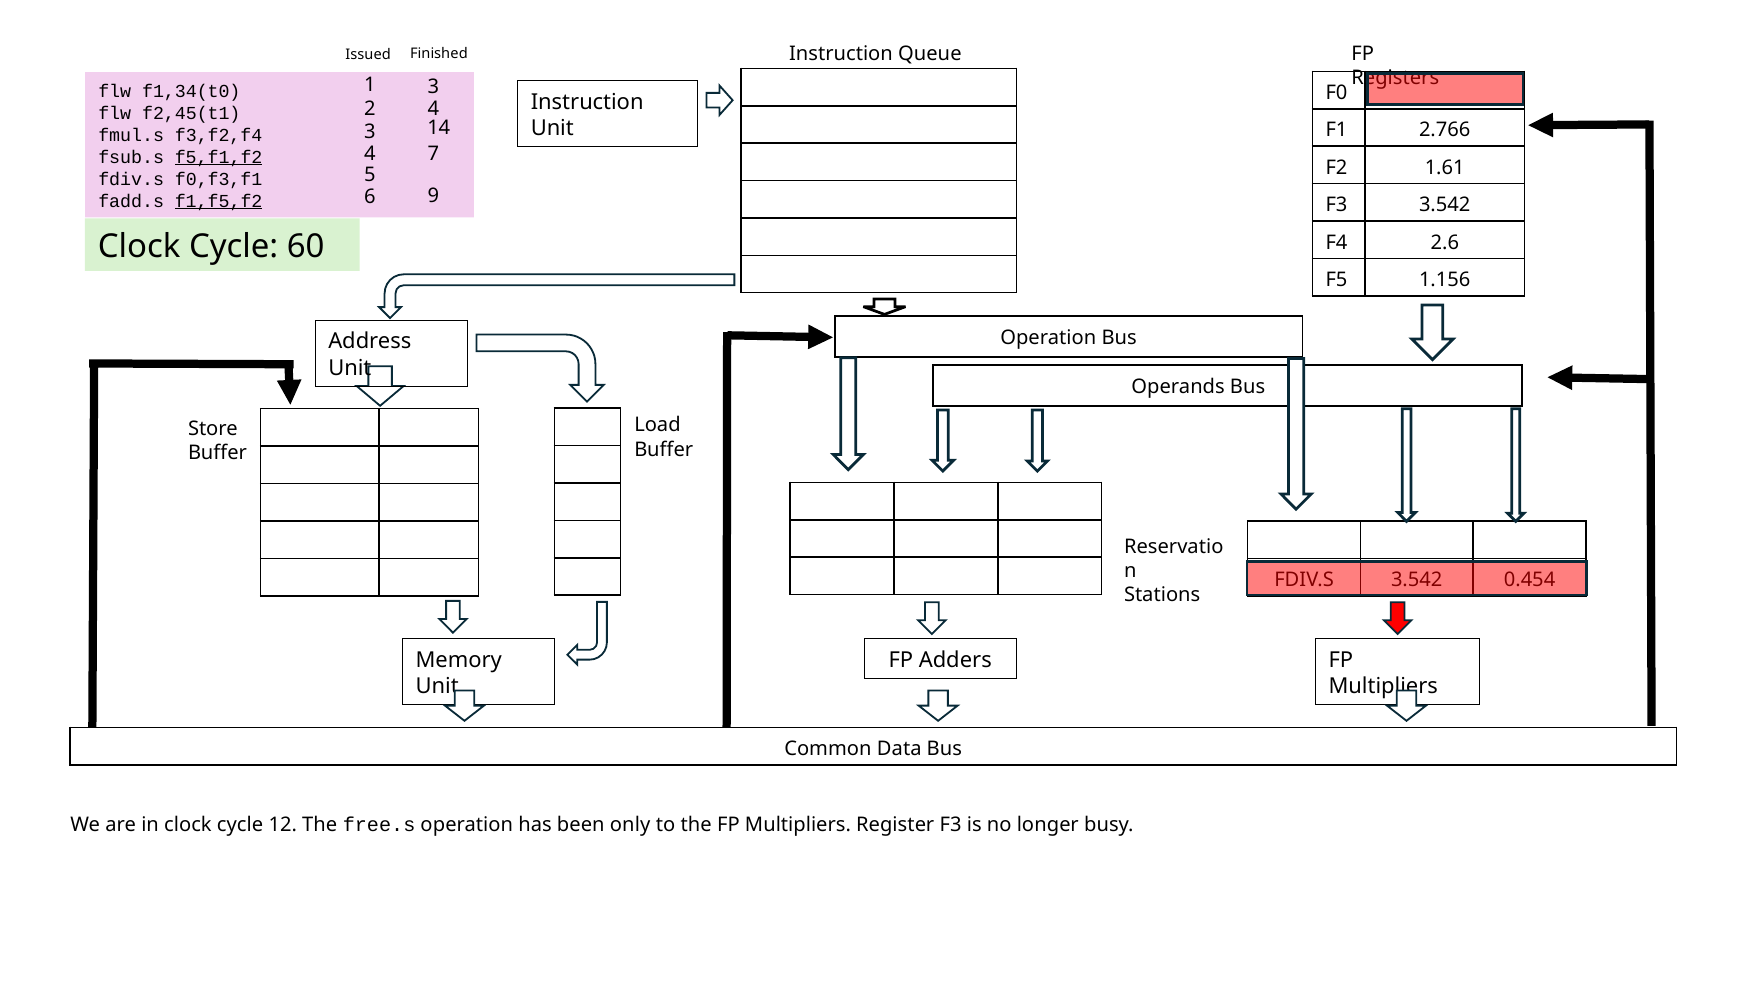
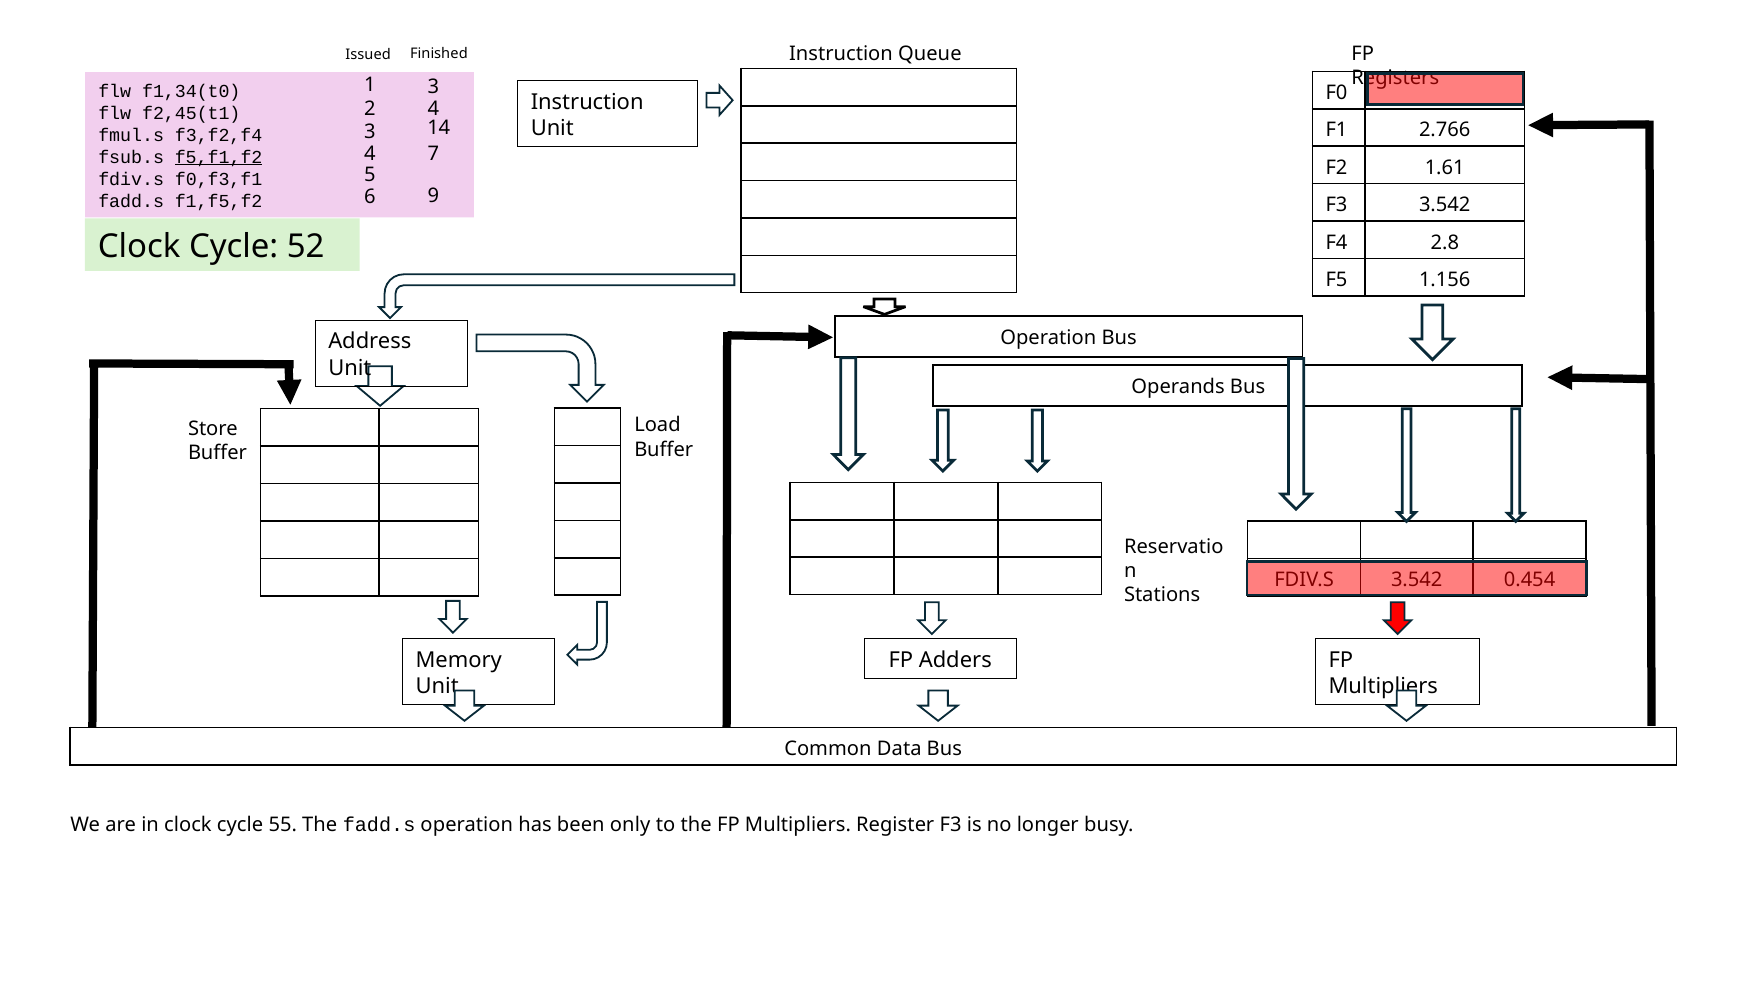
f1,f5,f2 underline: present -> none (219, 201)
2.6: 2.6 -> 2.8 (1445, 243)
60: 60 -> 52 (306, 247)
12: 12 -> 55 (283, 825)
The free.s: free.s -> fadd.s (379, 825)
